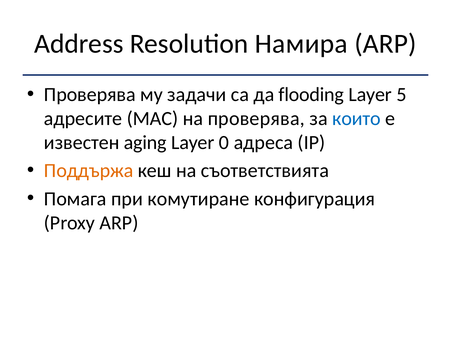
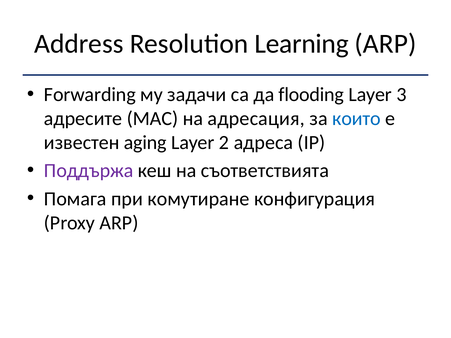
Намира: Намира -> Learning (302, 44)
Проверява: Проверява -> Forwarding (90, 95)
5: 5 -> 3 (402, 95)
на проверява: проверява -> адресация (256, 119)
0: 0 -> 2 (224, 143)
Поддържа colour: orange -> purple (89, 171)
